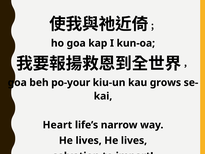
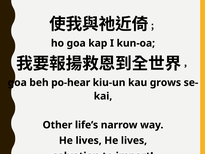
po-your: po-your -> po-hear (71, 82)
Heart: Heart -> Other (57, 125)
